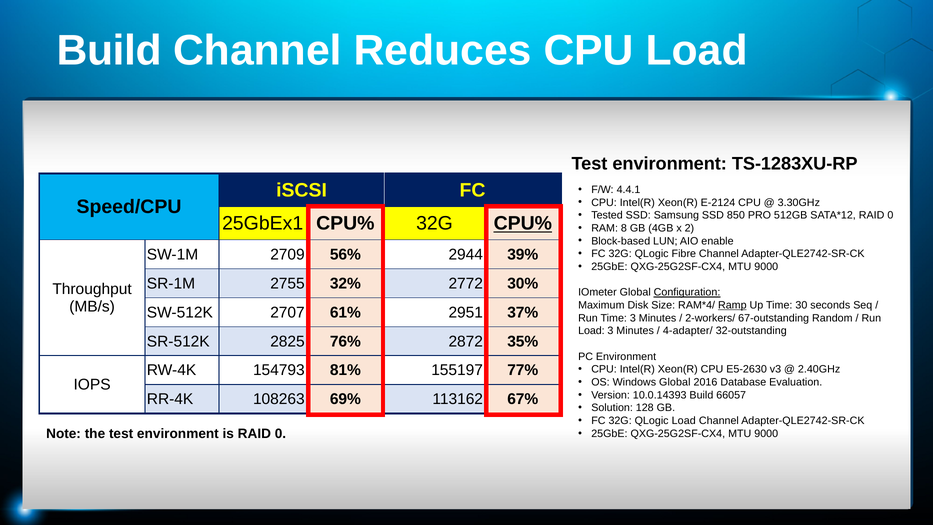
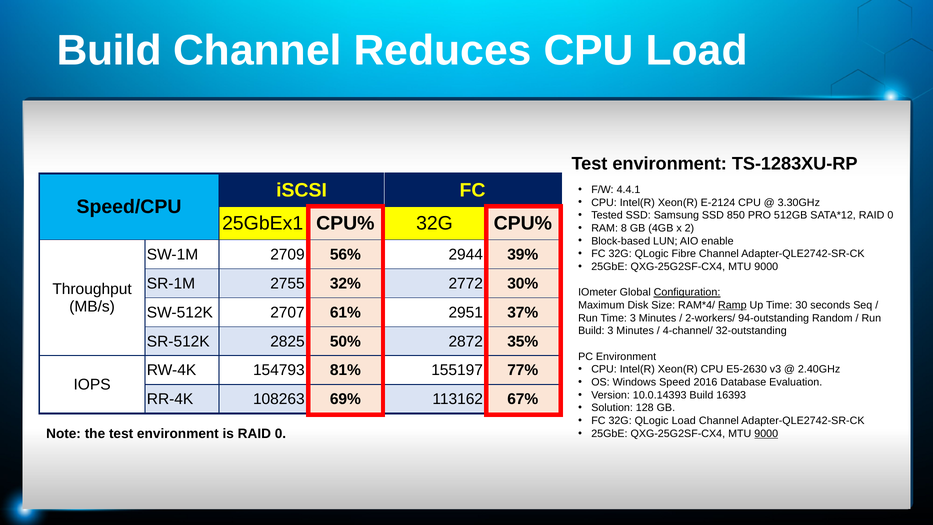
CPU% underline: present -> none (523, 223)
67-outstanding: 67-outstanding -> 94-outstanding (774, 318)
Load: Load -> Build (591, 331)
4-adapter/: 4-adapter/ -> 4-channel/ (688, 331)
76%: 76% -> 50% (345, 341)
Windows Global: Global -> Speed (675, 382)
66057: 66057 -> 16393 (731, 395)
9000 underline: none -> present (766, 433)
